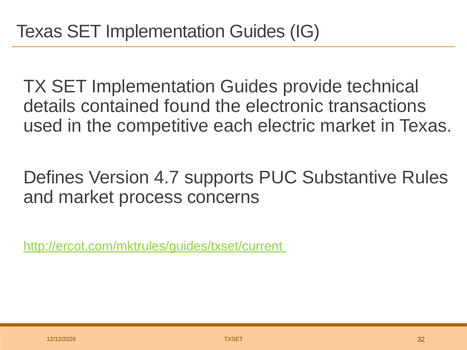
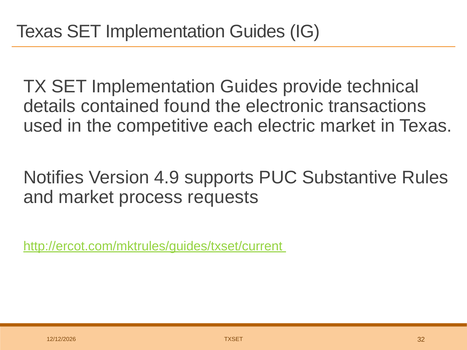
Defines: Defines -> Notifies (54, 178)
4.7: 4.7 -> 4.9 (167, 178)
concerns: concerns -> requests (223, 197)
